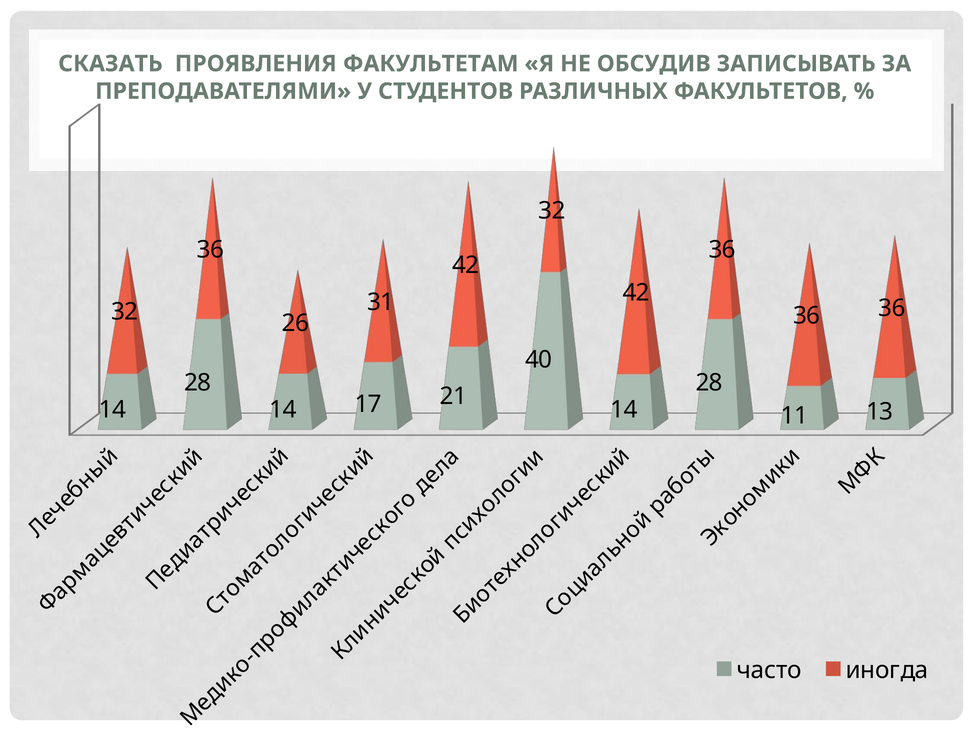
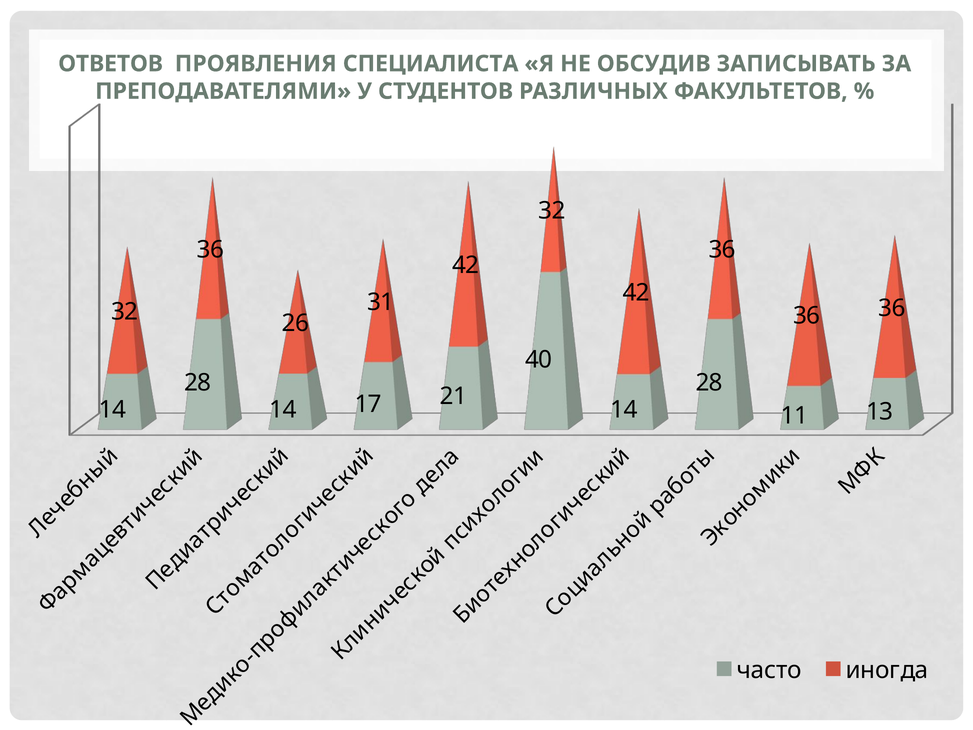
СКАЗАТЬ: СКАЗАТЬ -> ОТВЕТОВ (111, 64)
ФАКУЛЬТЕТАМ: ФАКУЛЬТЕТАМ -> СПЕЦИАЛИСТА (431, 64)
